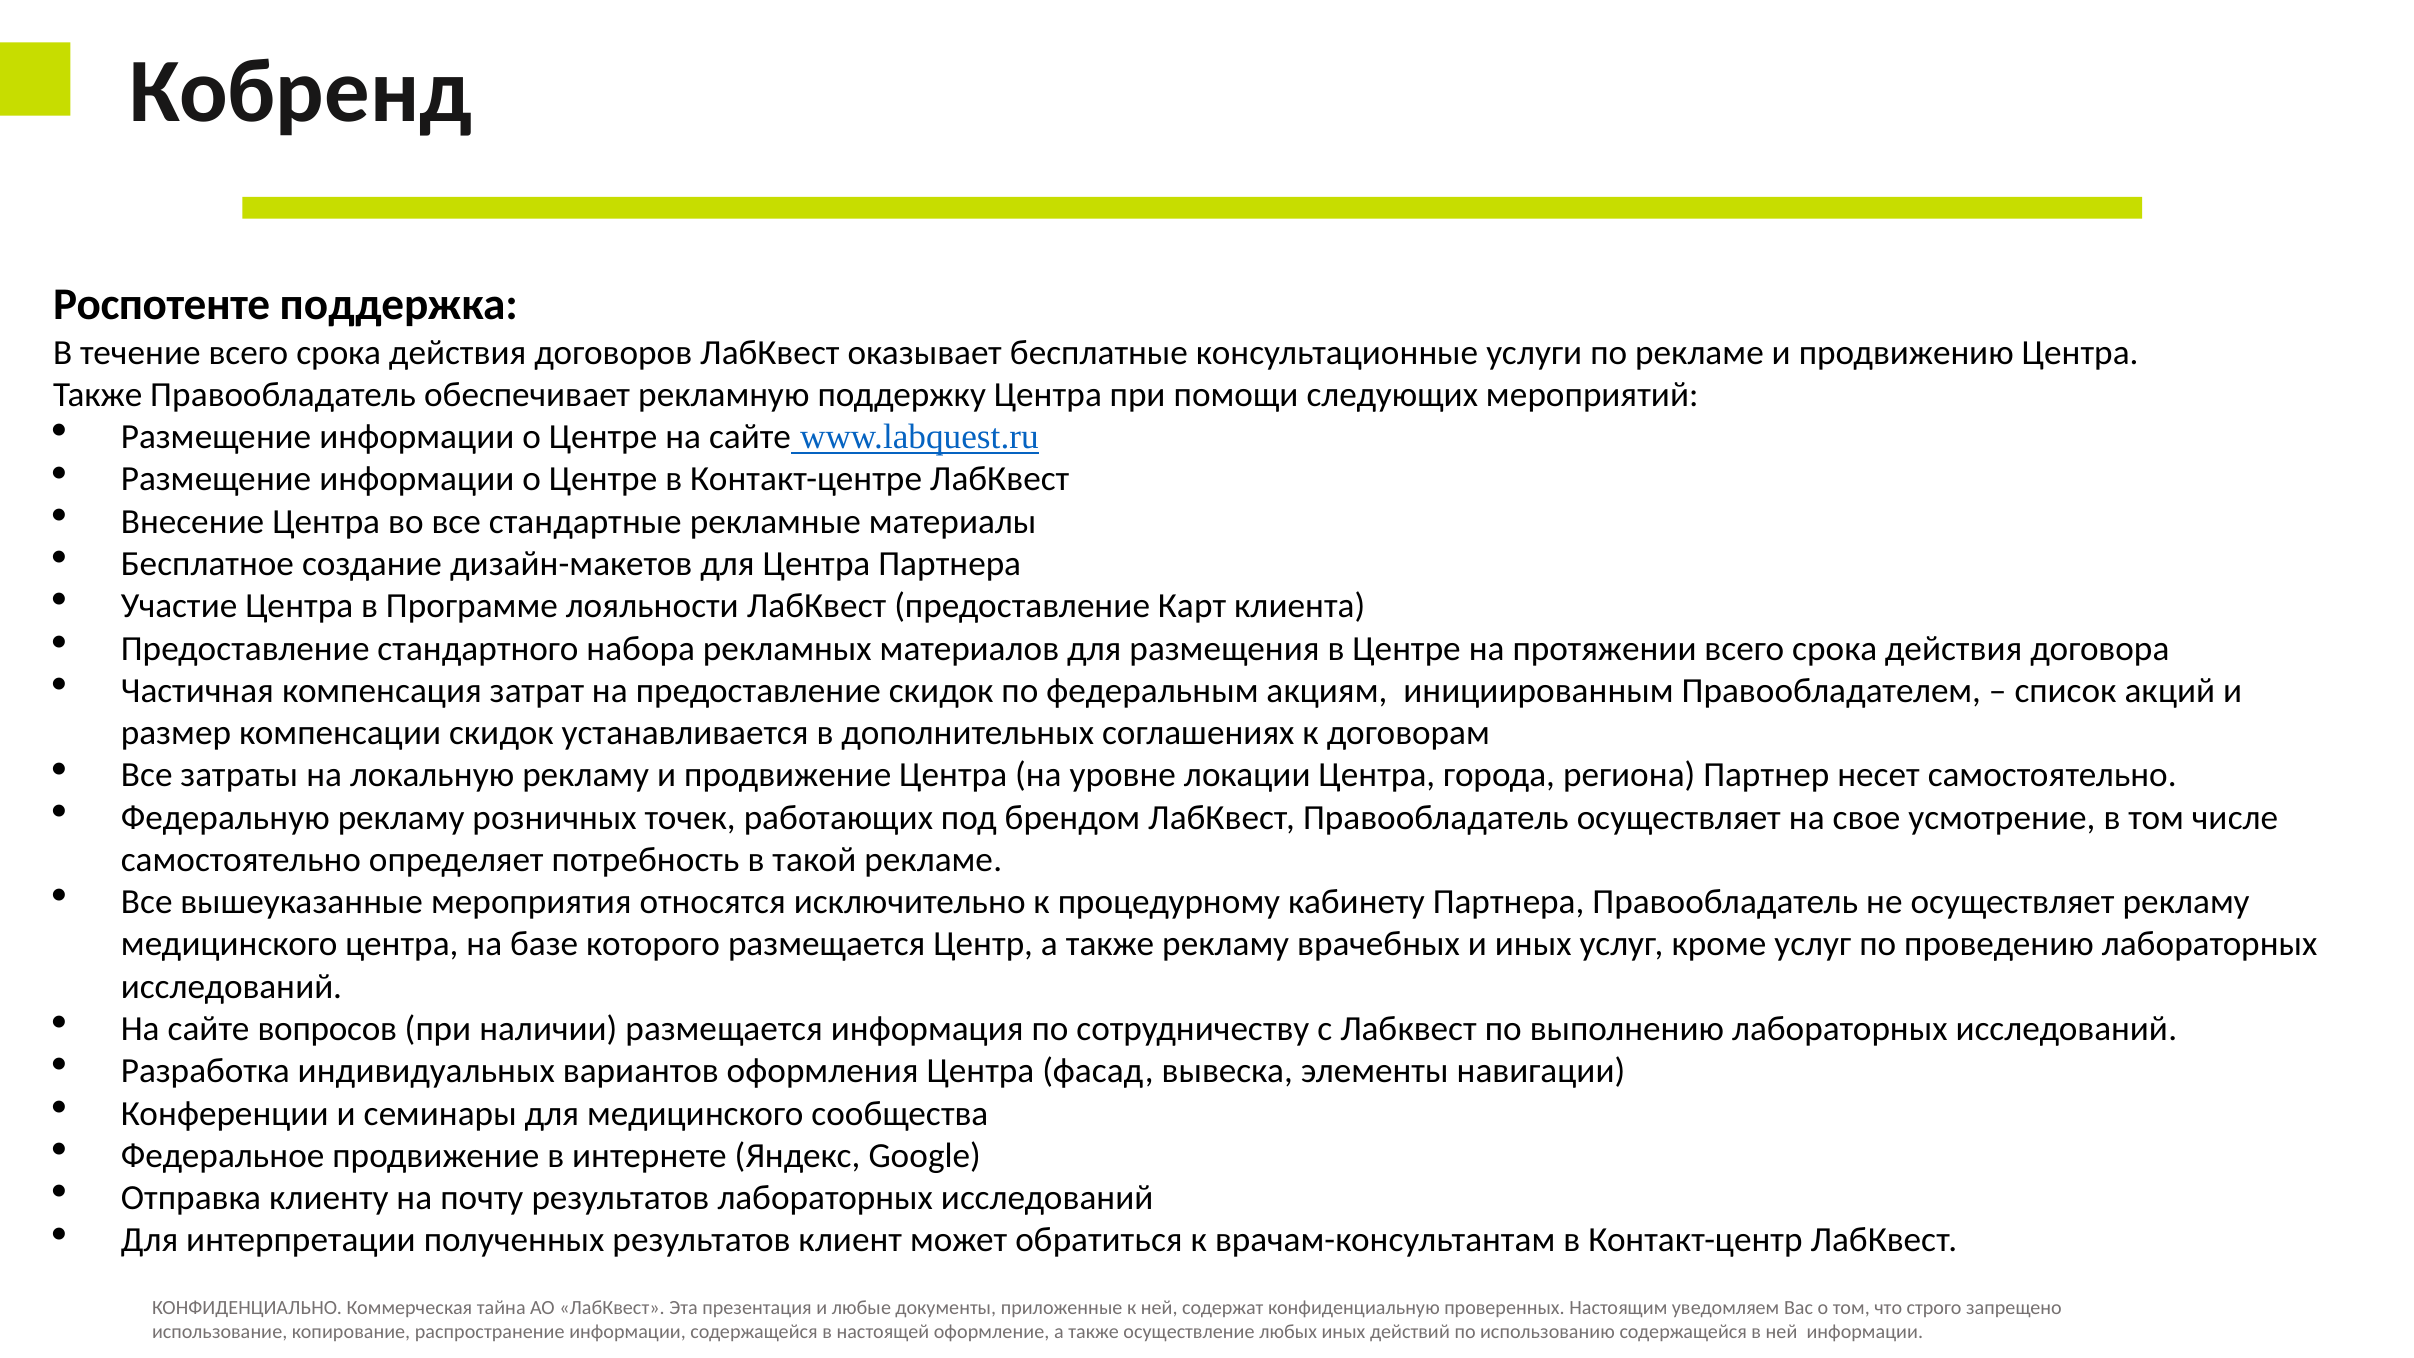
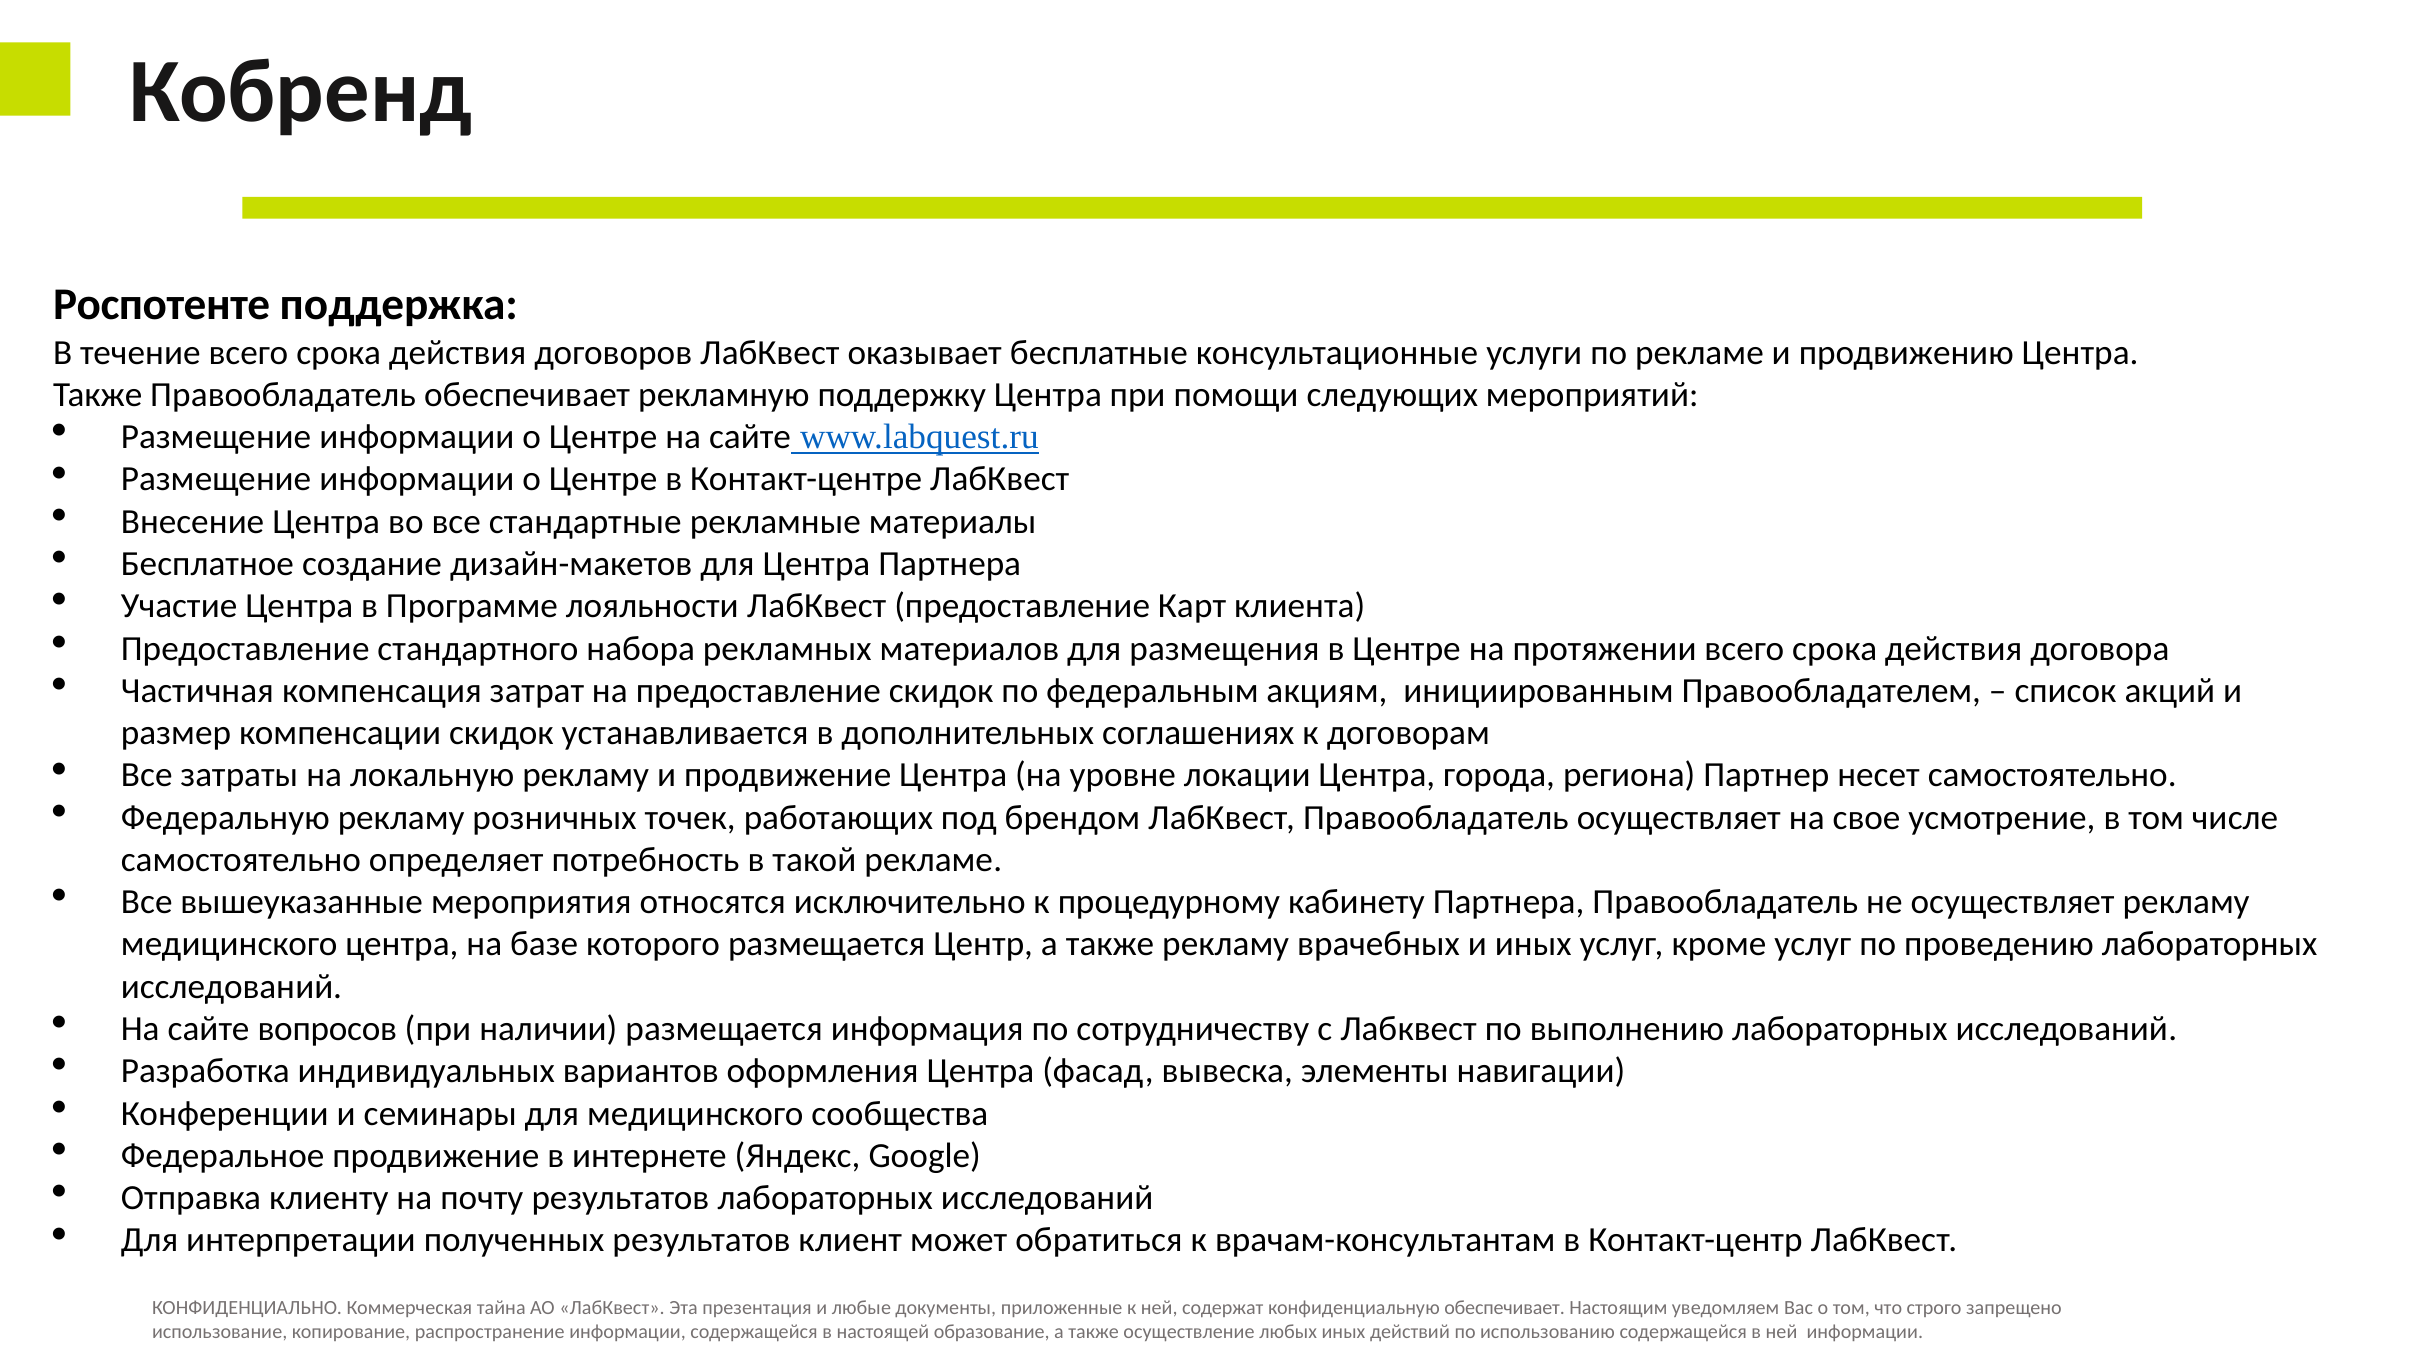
конфиденциальную проверенных: проверенных -> обеспечивает (1505, 1308)
оформление: оформление -> образование (992, 1332)
